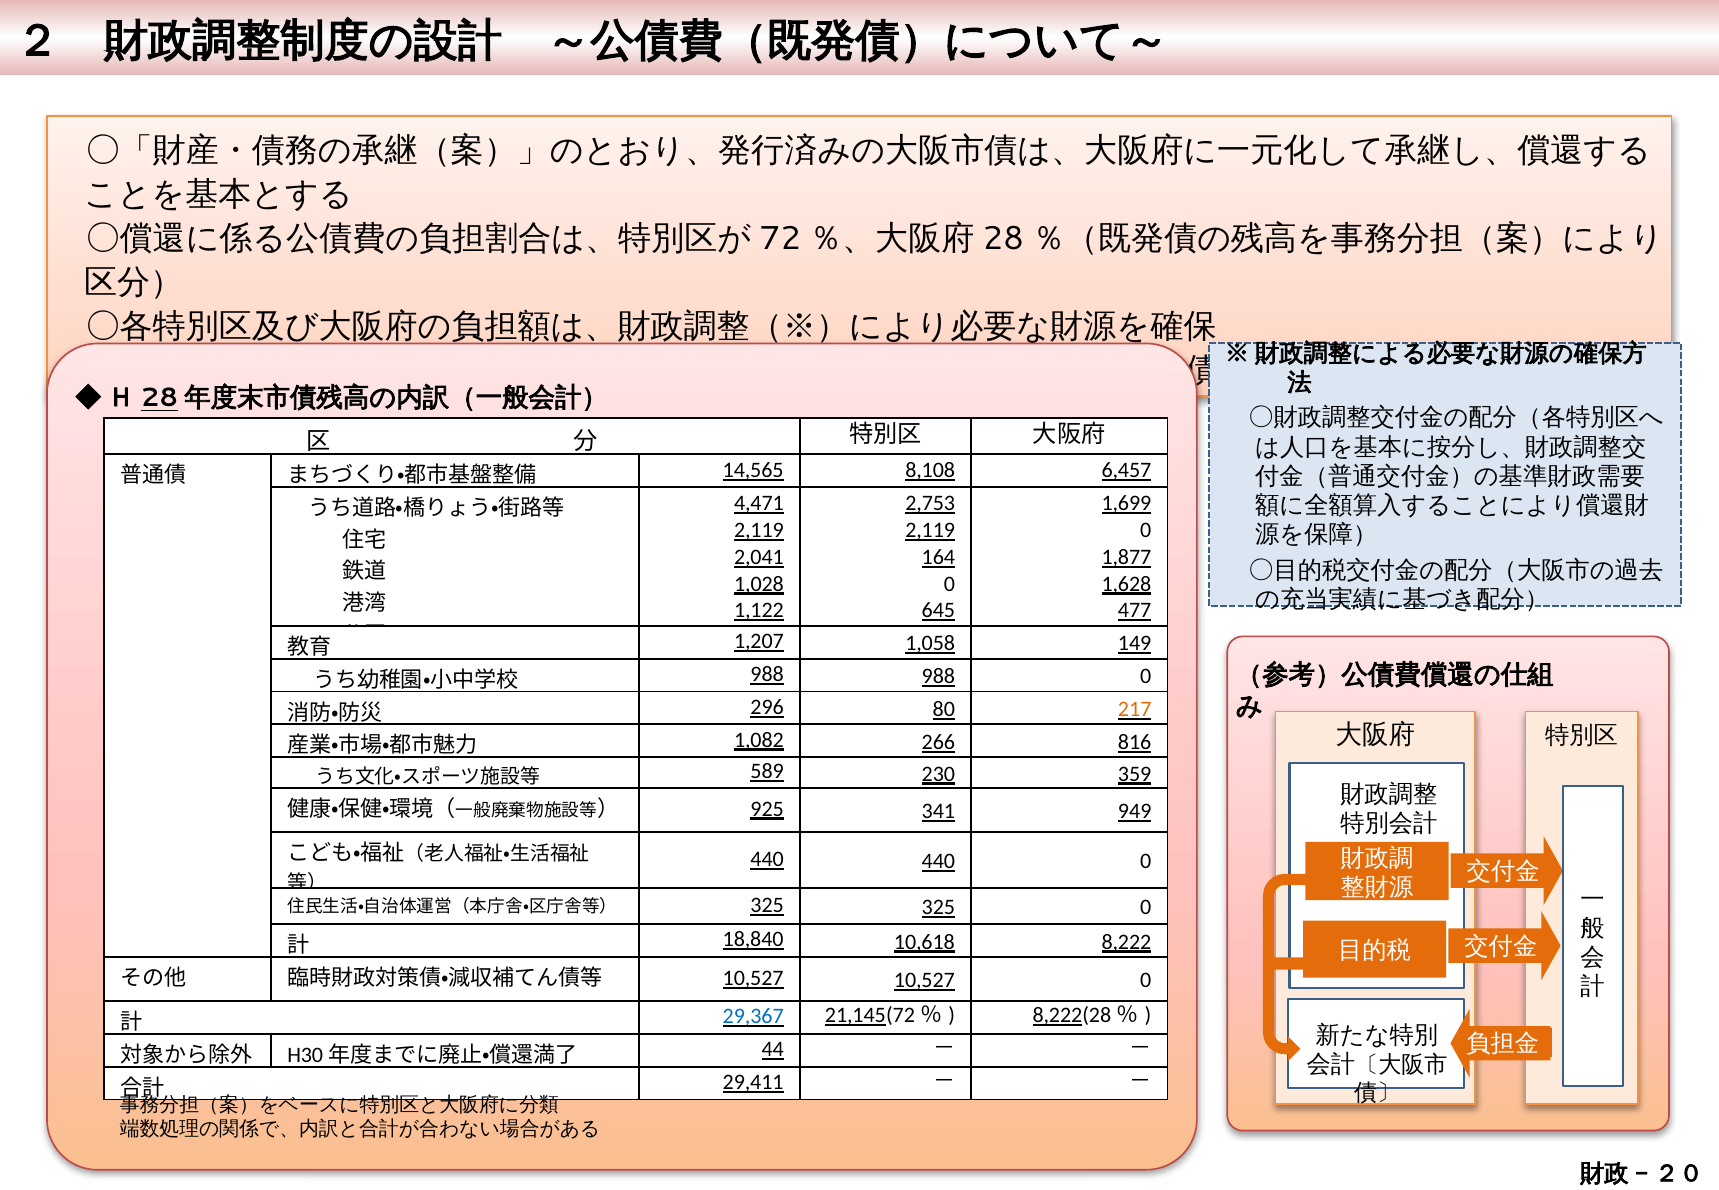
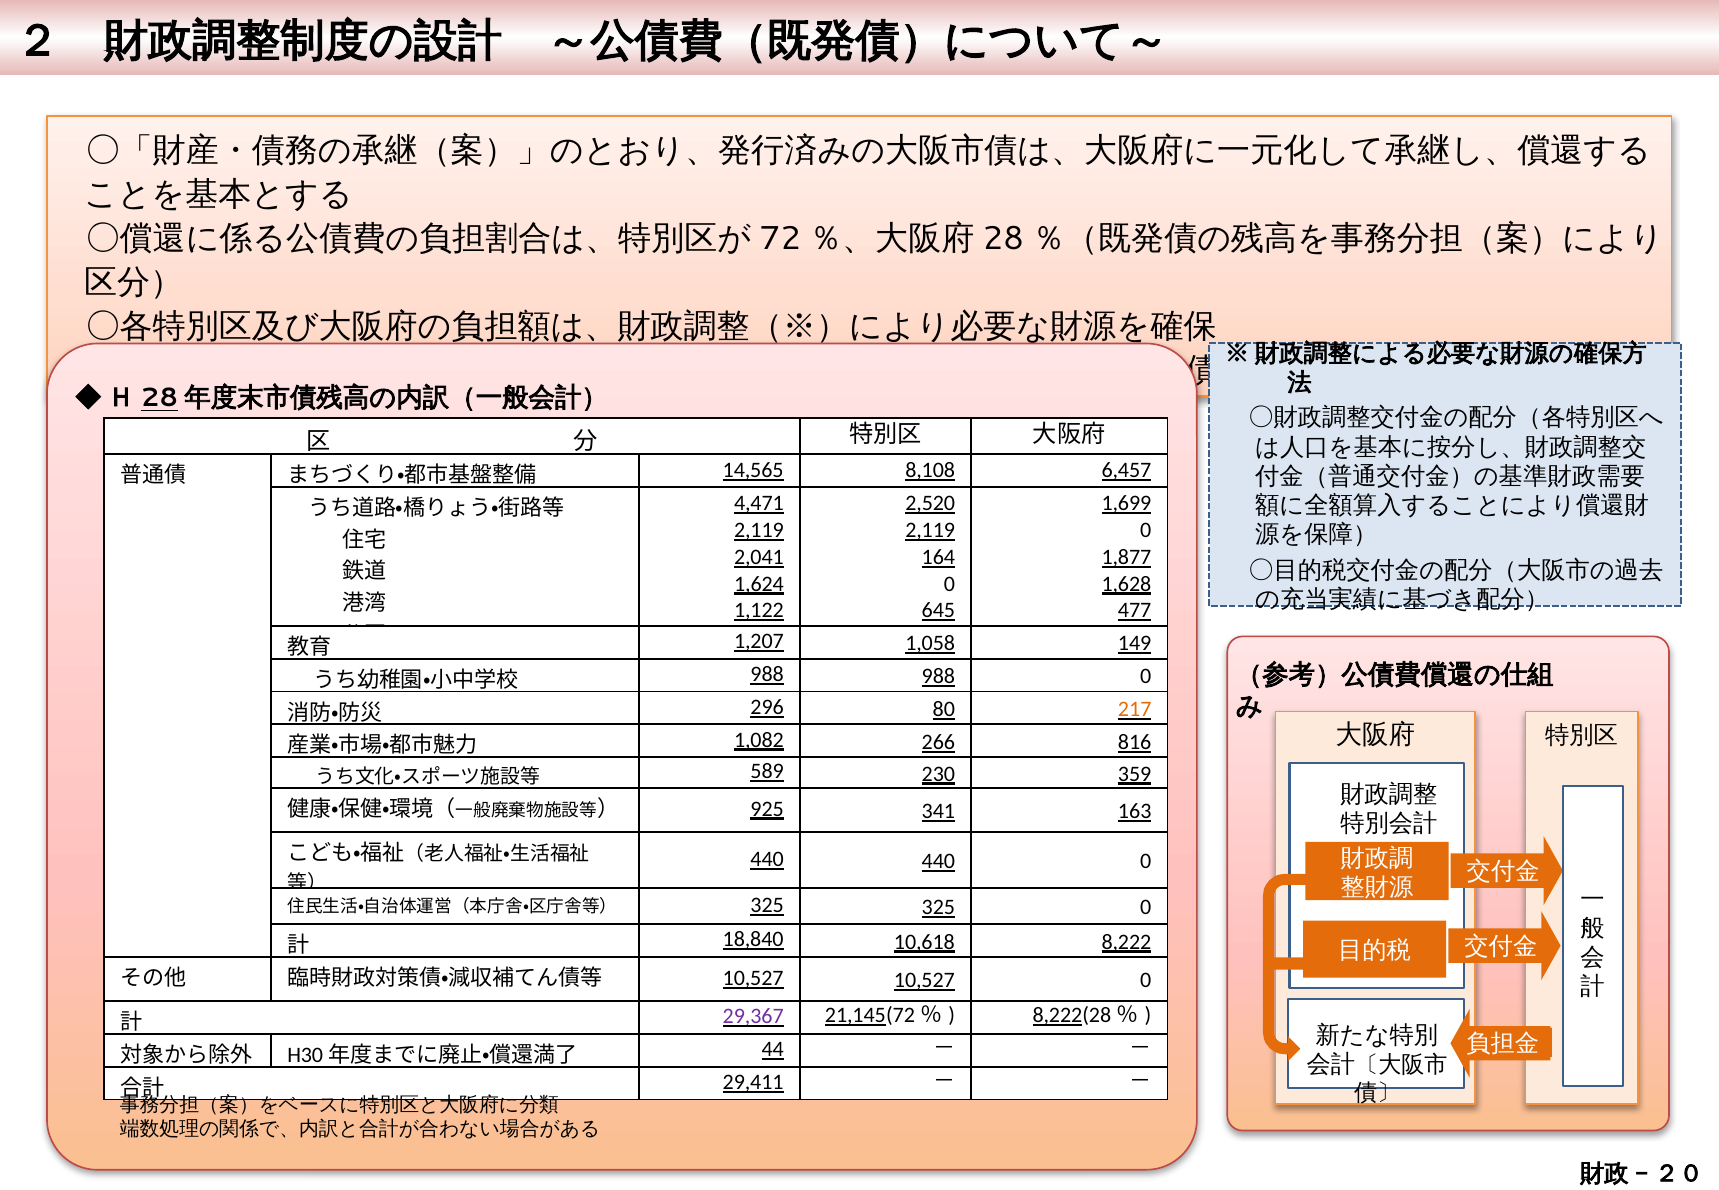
2,753: 2,753 -> 2,520 (930, 504)
1,028: 1,028 -> 1,624 (759, 584)
949: 949 -> 163 (1135, 811)
29,367 colour: blue -> purple (753, 1016)
